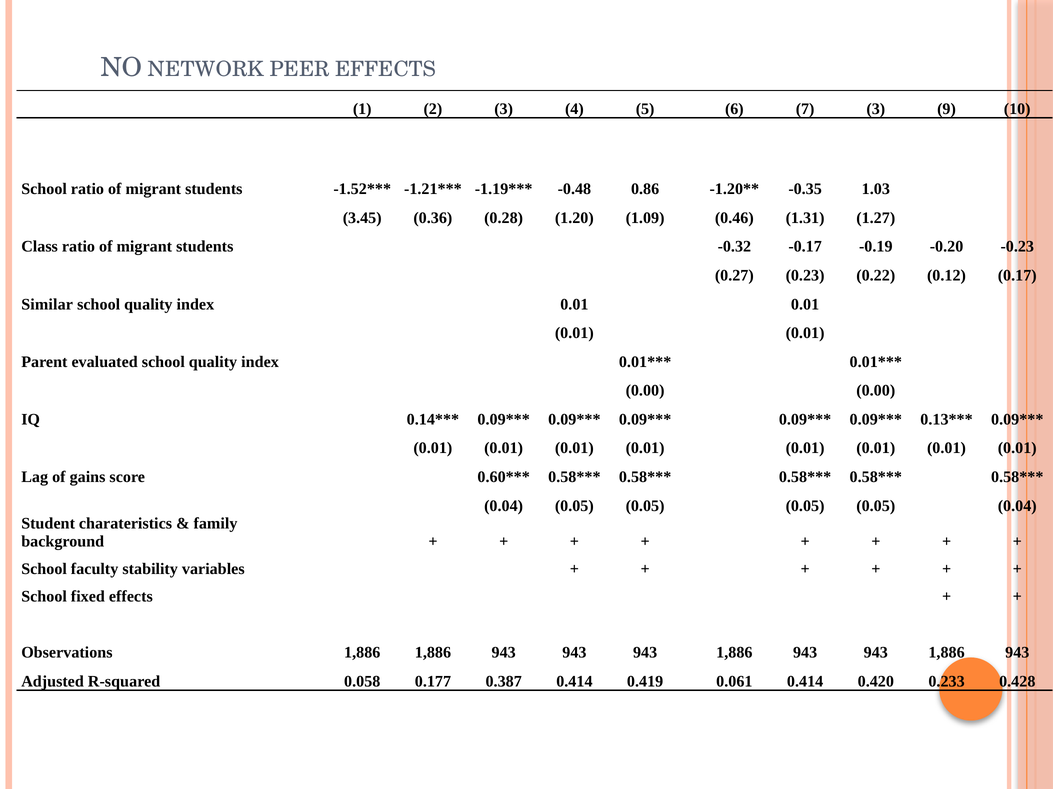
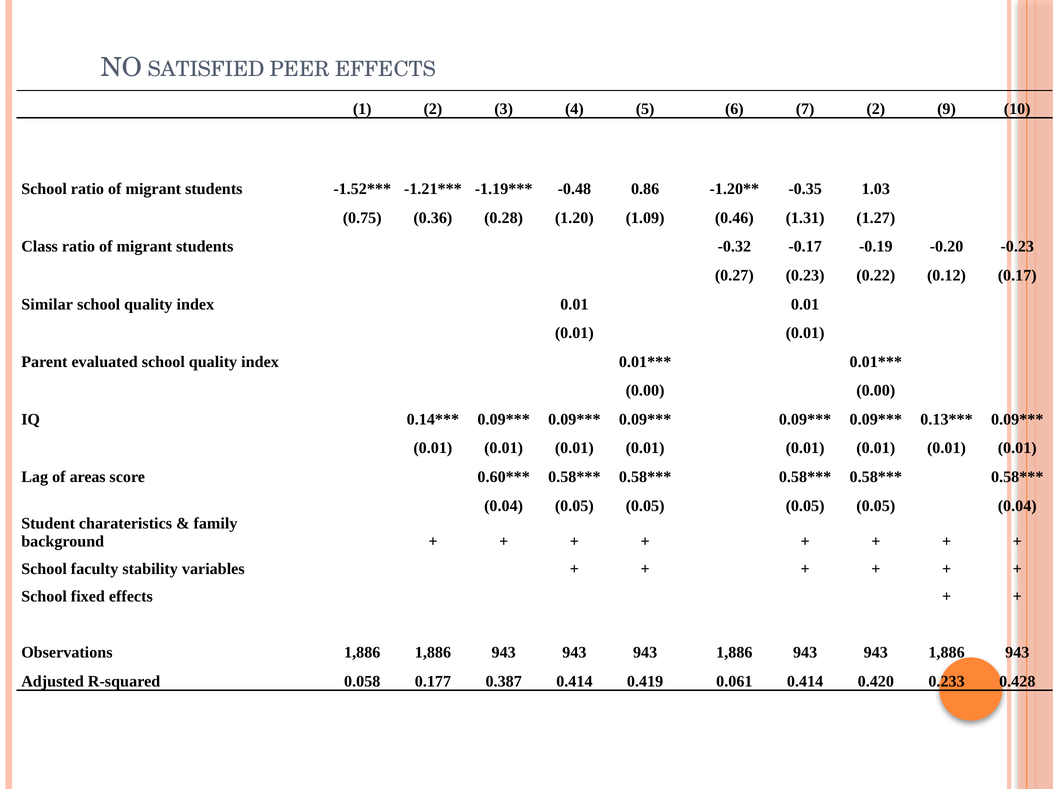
NETWORK: NETWORK -> SATISFIED (206, 69)
7 3: 3 -> 2 (876, 109)
3.45: 3.45 -> 0.75 (362, 218)
gains: gains -> areas (88, 477)
